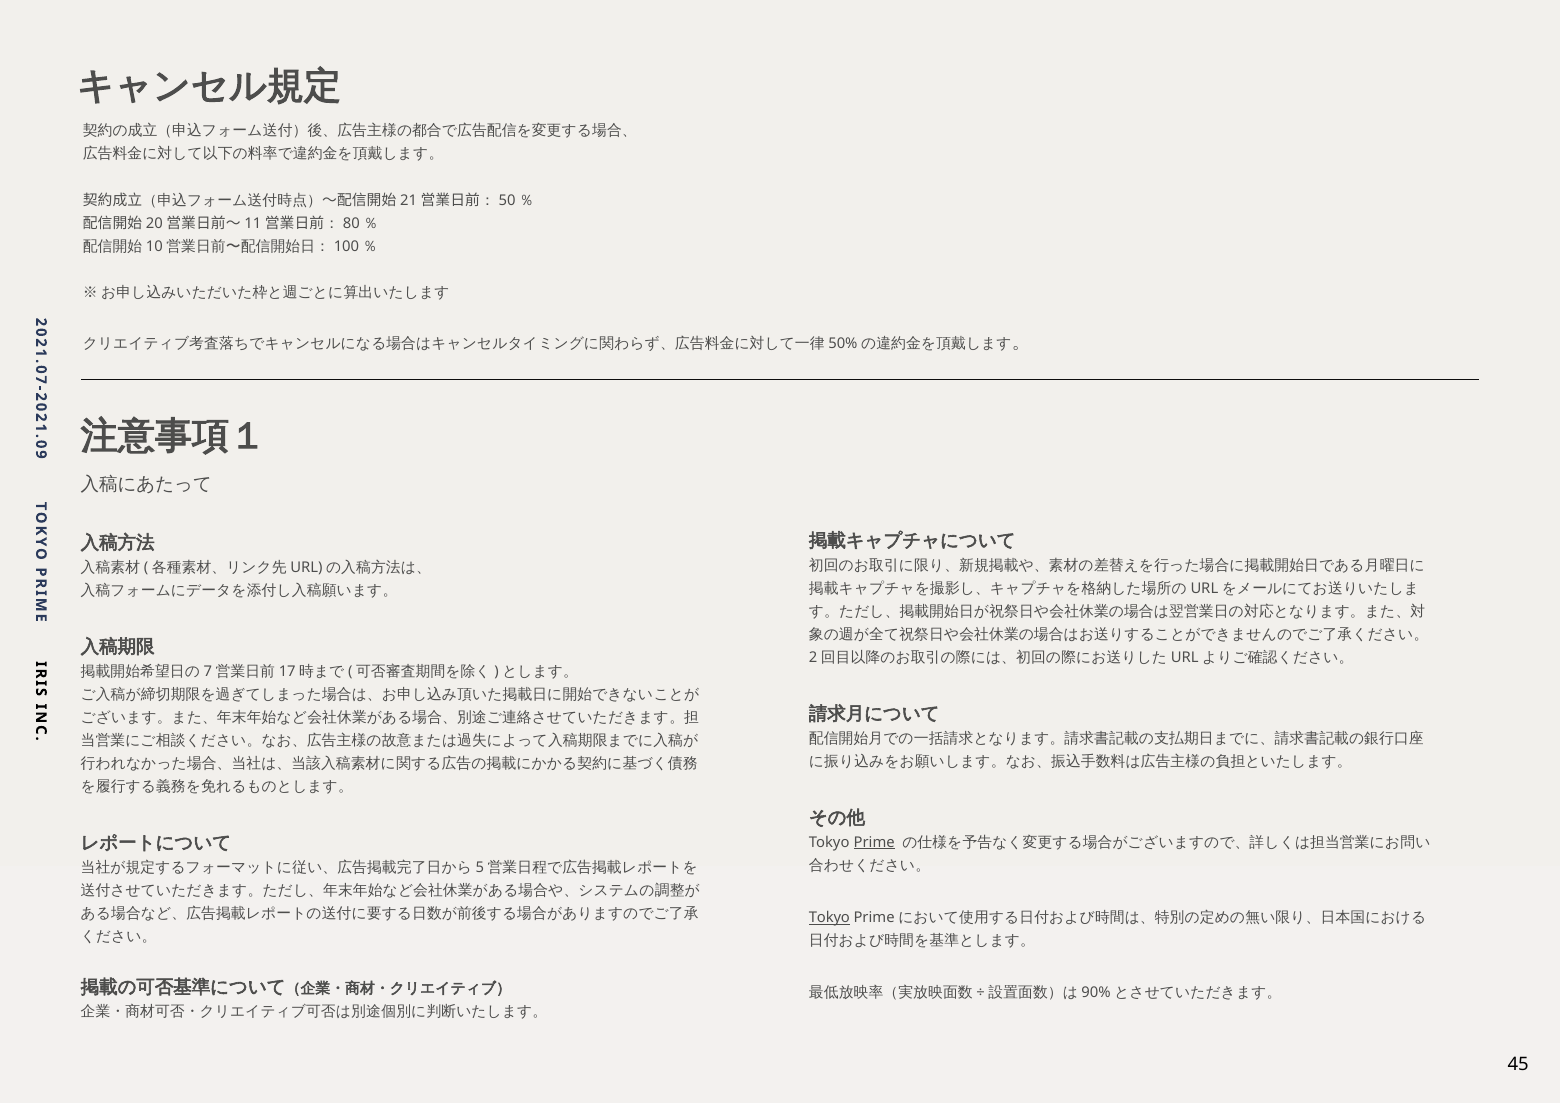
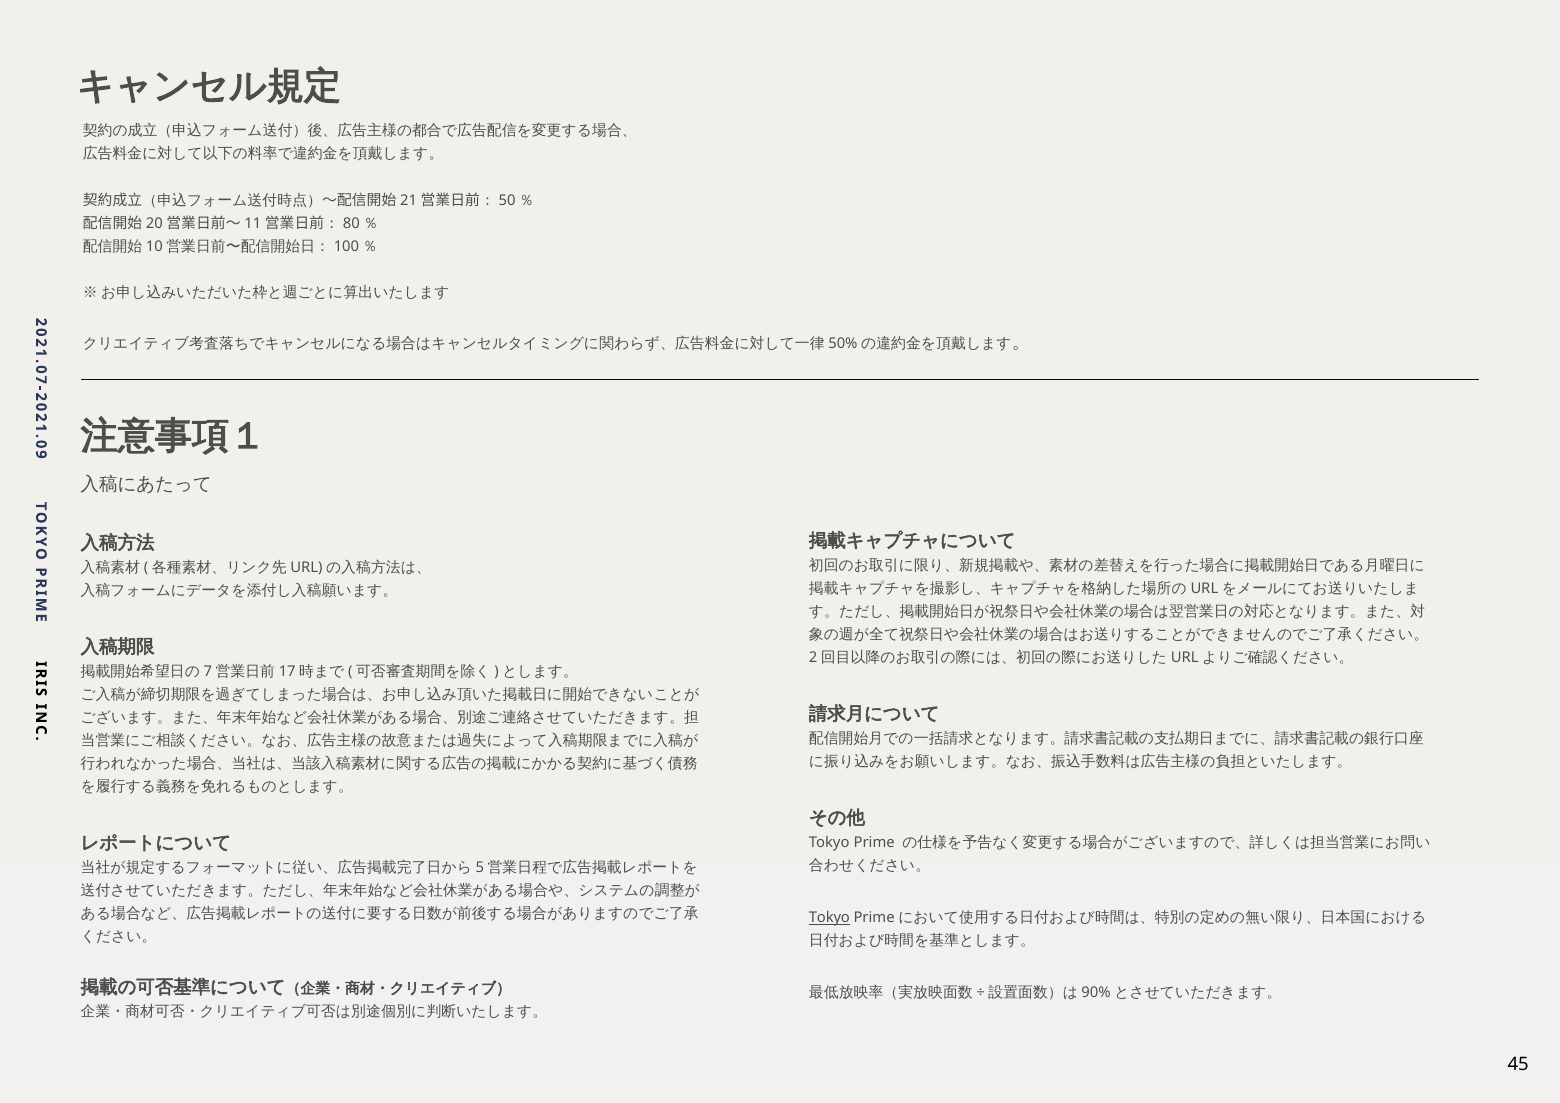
Prime underline: present -> none (874, 843)
